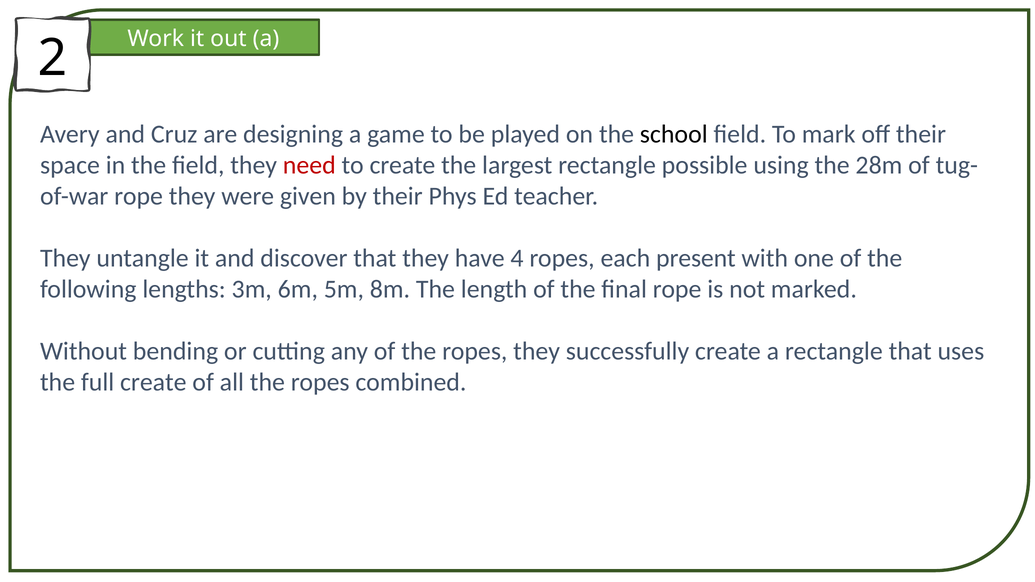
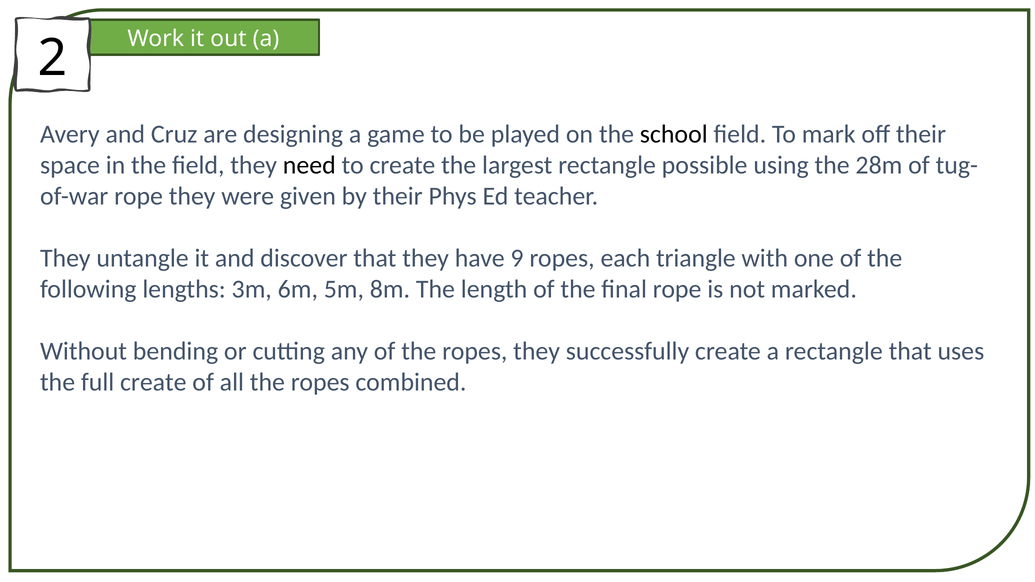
need colour: red -> black (309, 165)
4: 4 -> 9 (517, 258)
present: present -> triangle (696, 258)
